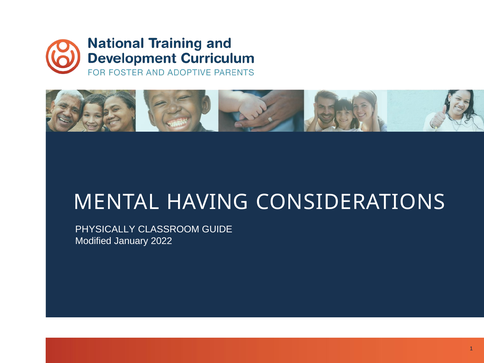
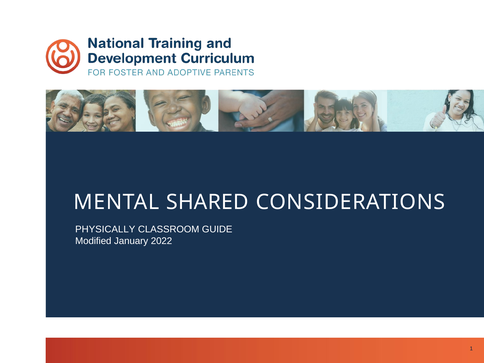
HAVING: HAVING -> SHARED (207, 202)
